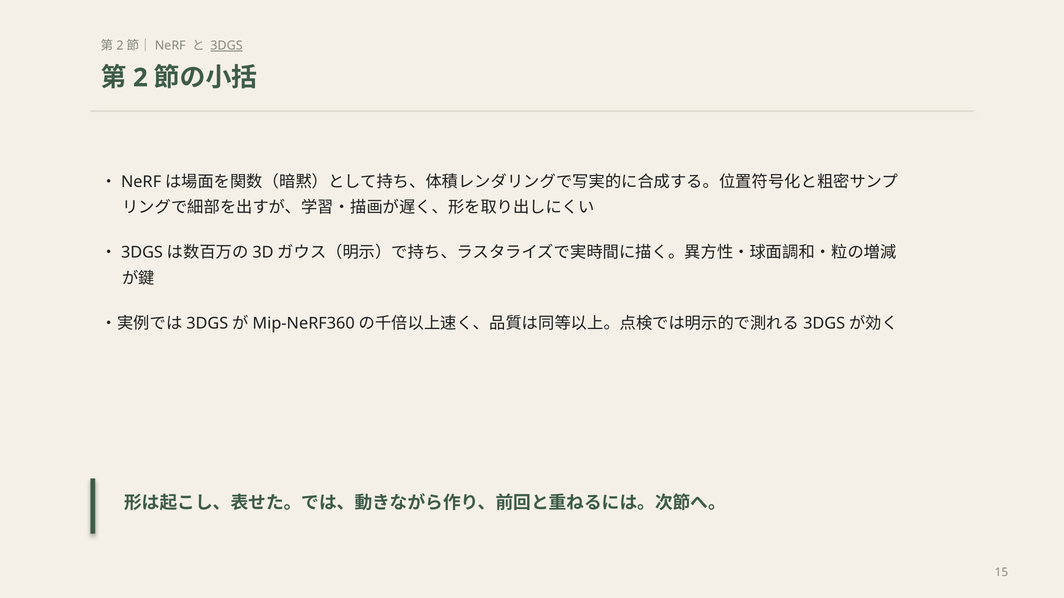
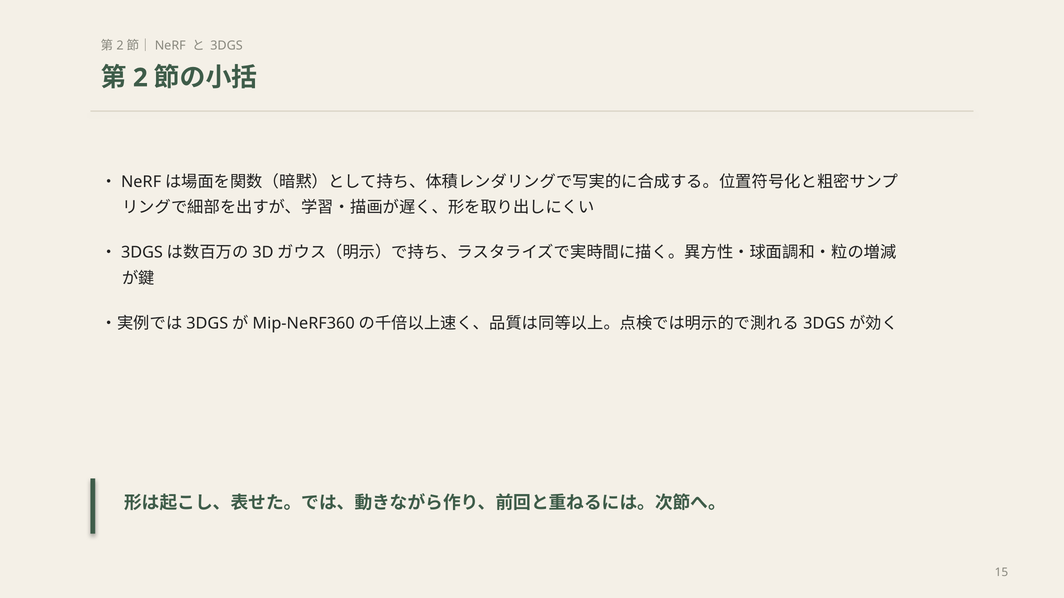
3DGS underline: present -> none (227, 46)
